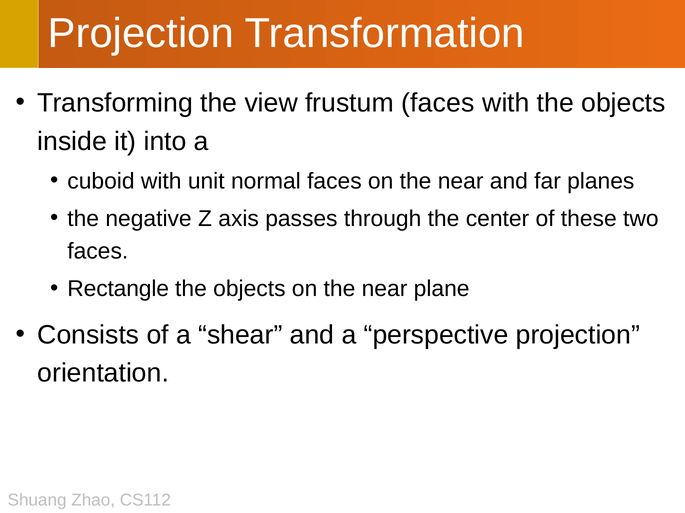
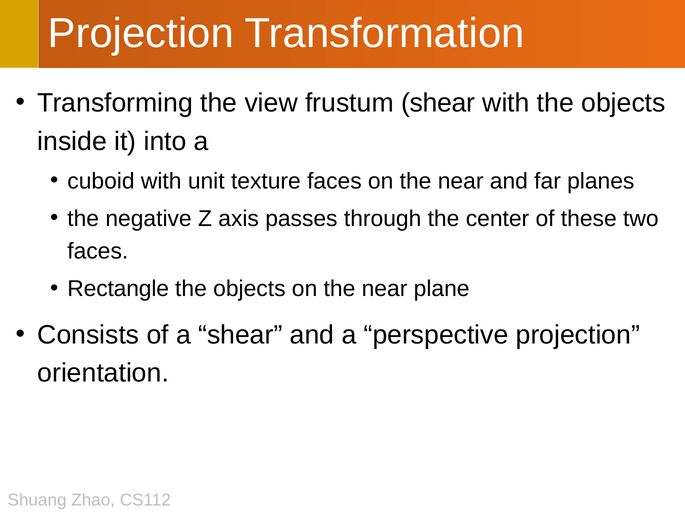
frustum faces: faces -> shear (438, 103)
normal: normal -> texture (266, 181)
